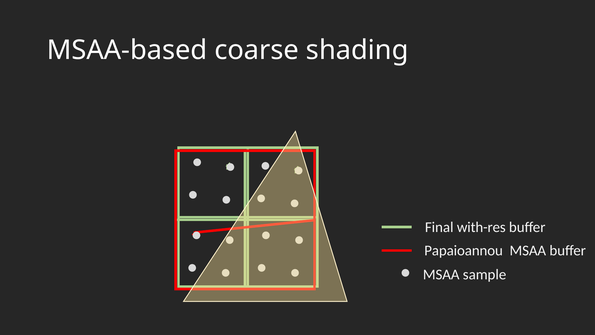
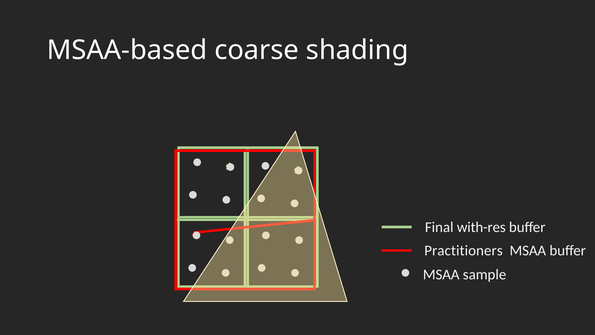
Papaioannou: Papaioannou -> Practitioners (463, 250)
